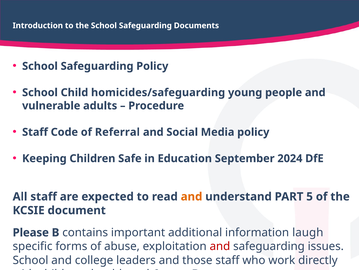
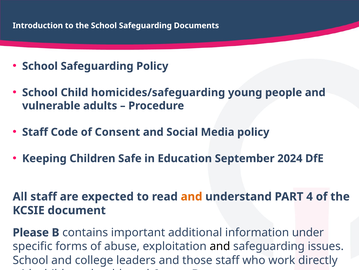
Referral: Referral -> Consent (117, 132)
5: 5 -> 4 (310, 196)
laugh: laugh -> under (308, 232)
and colour: red -> black (220, 246)
